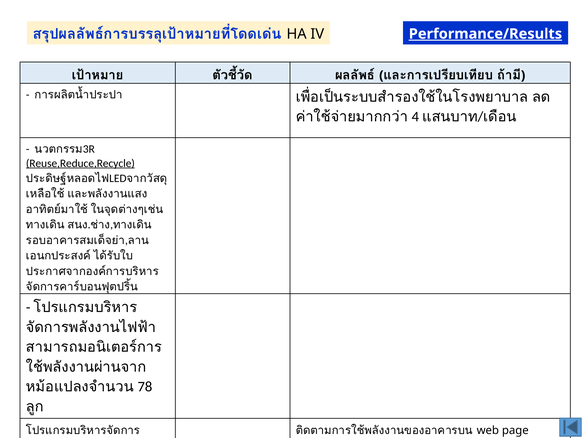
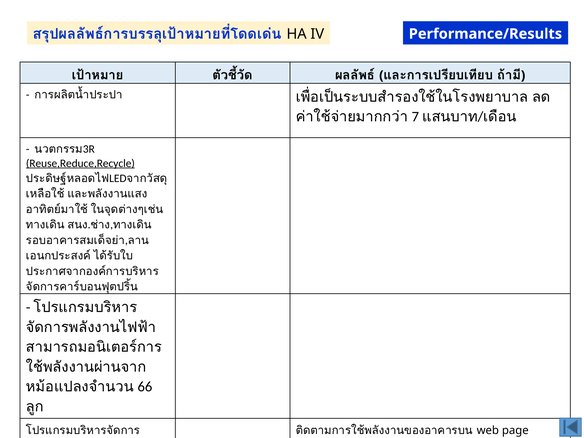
Performance/Results underline: present -> none (485, 34)
4: 4 -> 7 (415, 117)
78: 78 -> 66 (145, 387)
